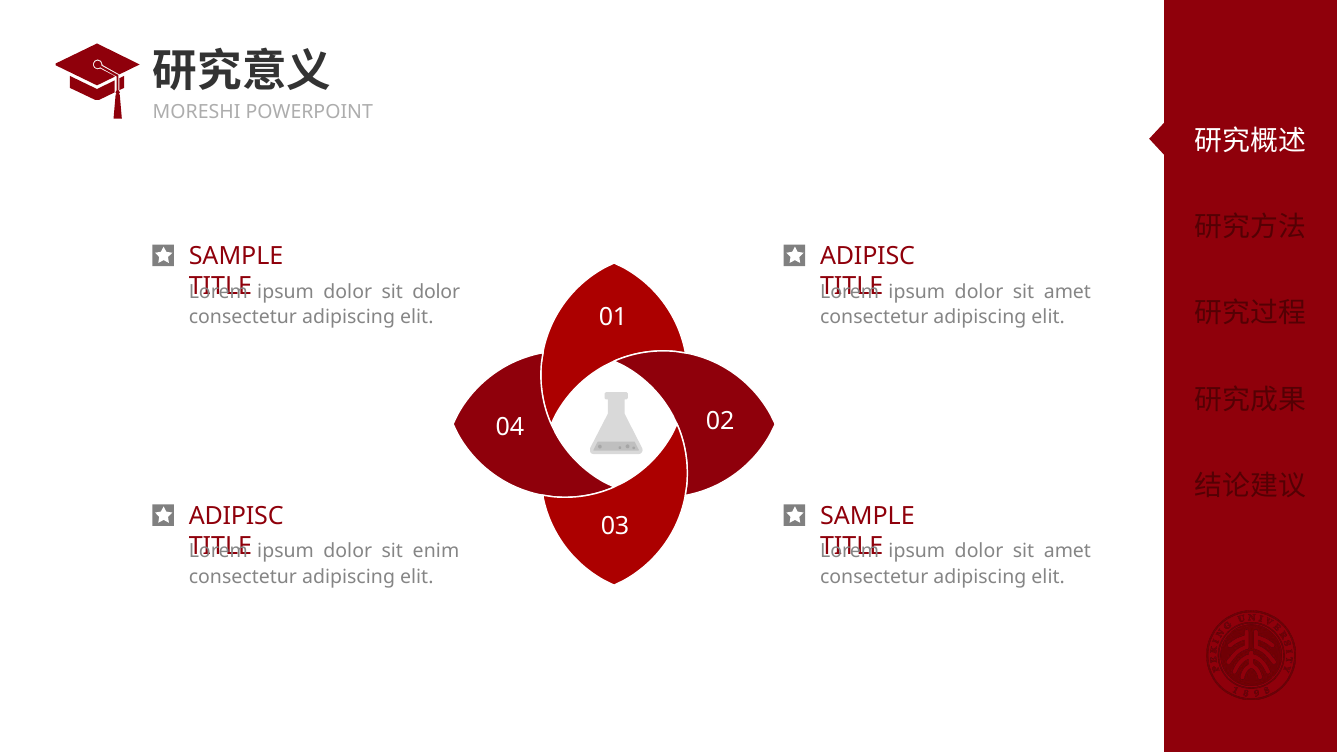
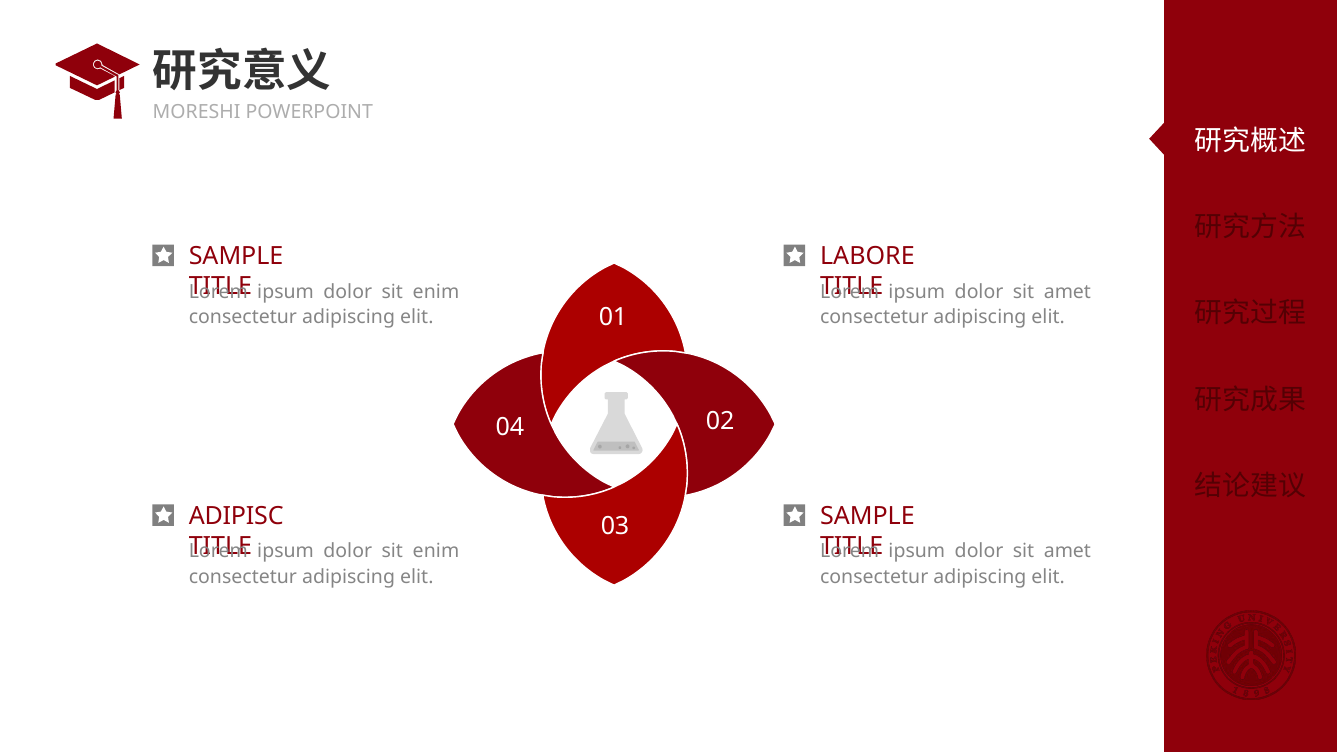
ADIPISC: ADIPISC -> LABORE (867, 256)
dolor: dolor -> enim (436, 292)
